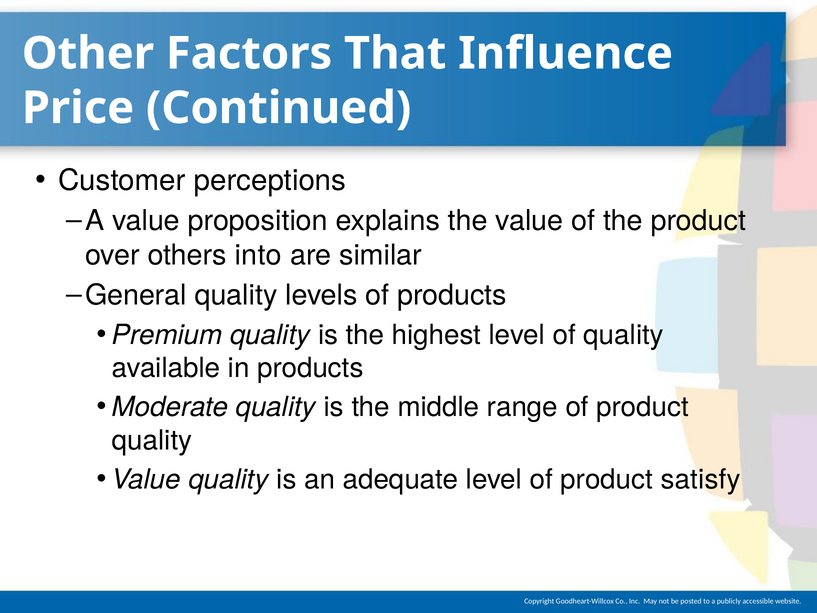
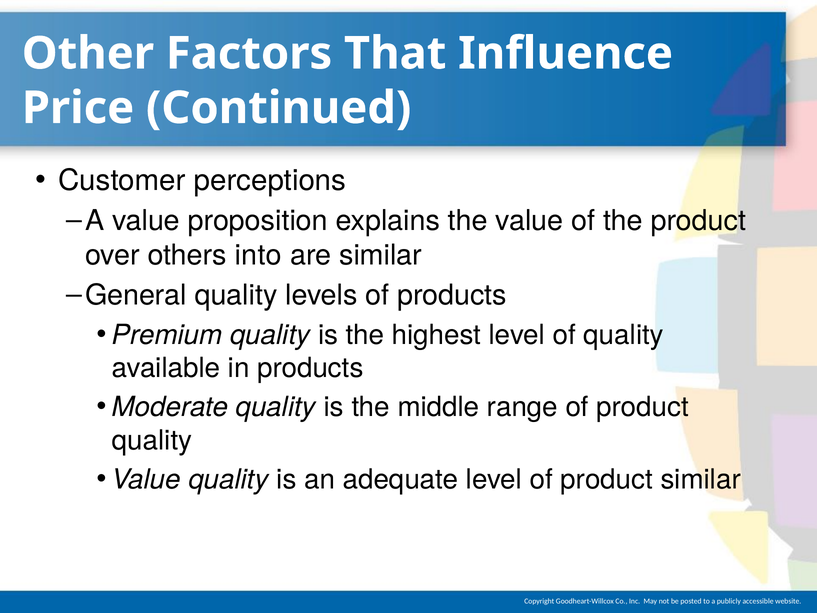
product satisfy: satisfy -> similar (701, 479)
